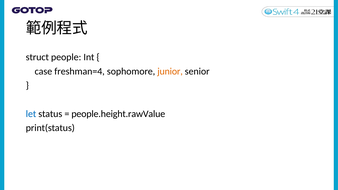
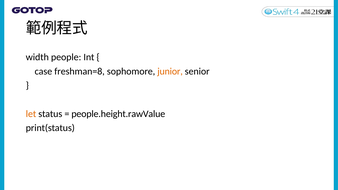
struct: struct -> width (37, 57)
freshman=4: freshman=4 -> freshman=8 (80, 71)
let colour: blue -> orange (31, 114)
